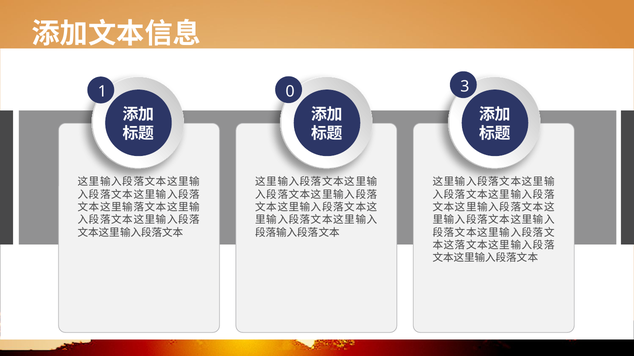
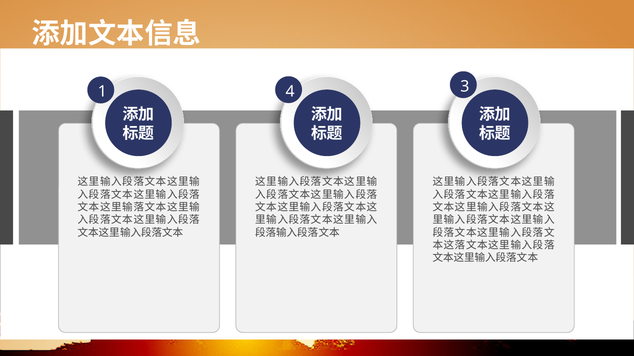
0: 0 -> 4 (290, 92)
